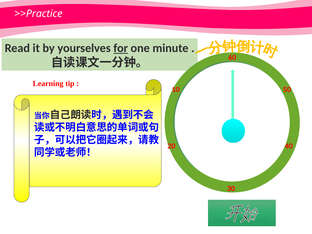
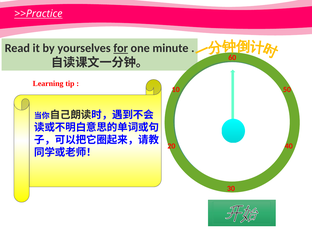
>>Practice underline: none -> present (38, 14)
